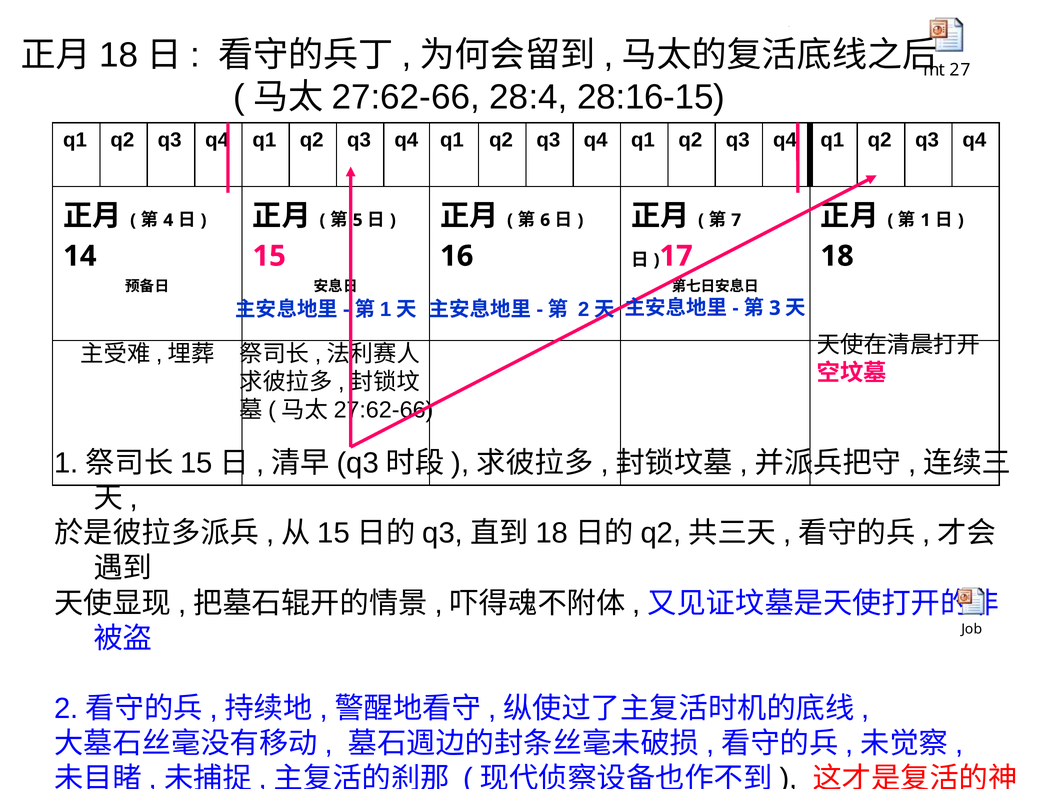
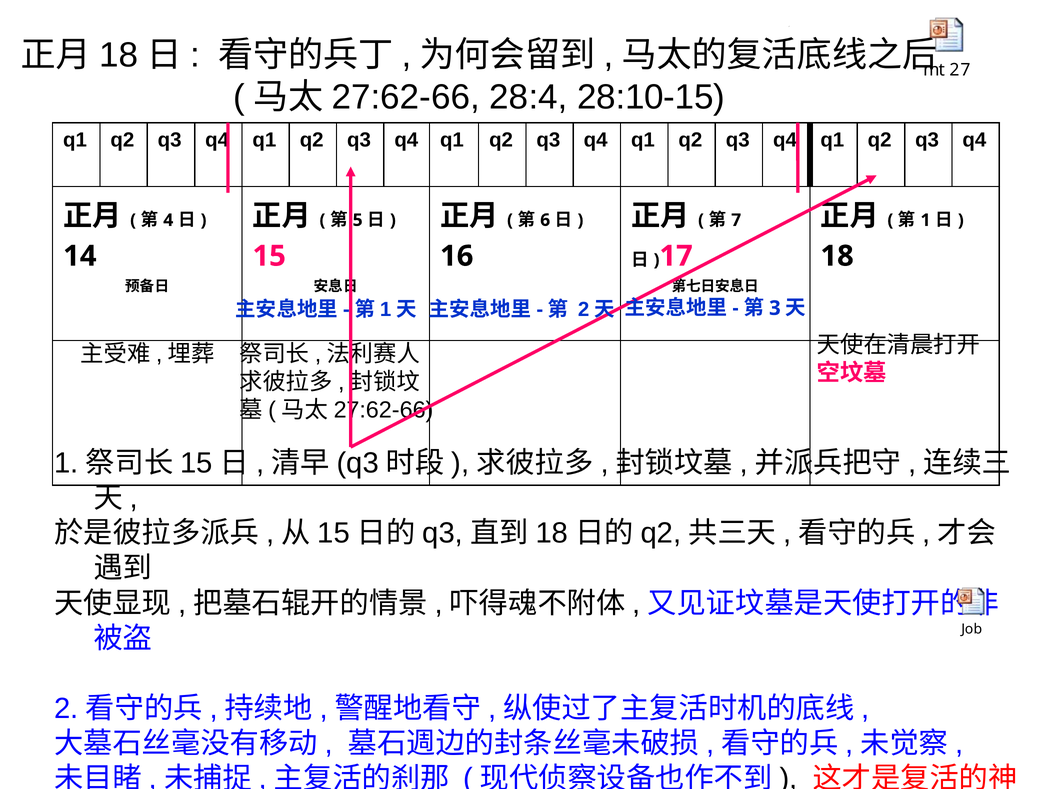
28:16-15: 28:16-15 -> 28:10-15 (651, 97)
